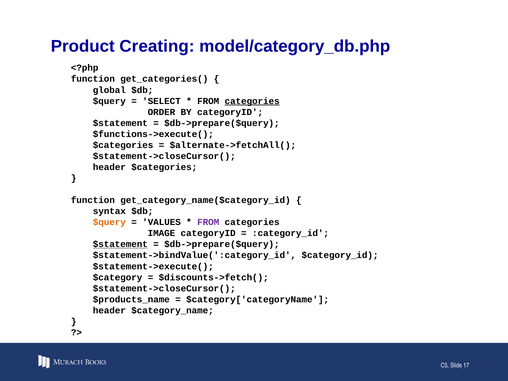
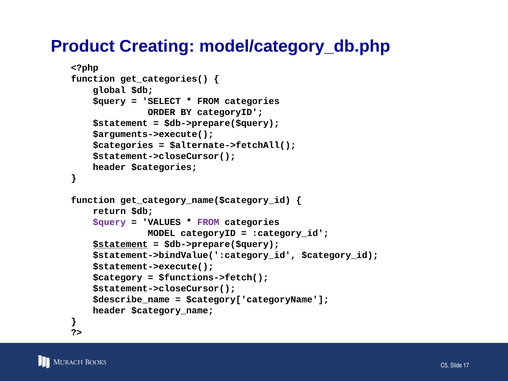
categories underline: present -> none (252, 101)
$functions->execute(: $functions->execute( -> $arguments->execute( (153, 134)
syntax: syntax -> return (109, 211)
$query colour: orange -> purple (109, 222)
IMAGE: IMAGE -> MODEL (161, 233)
$discounts->fetch(: $discounts->fetch( -> $functions->fetch( (214, 277)
$products_name: $products_name -> $describe_name (131, 299)
